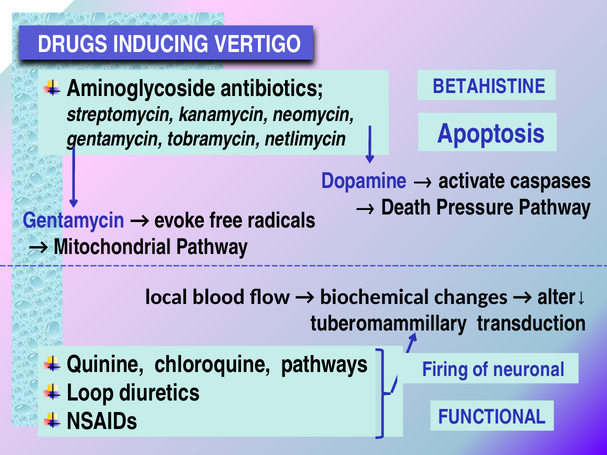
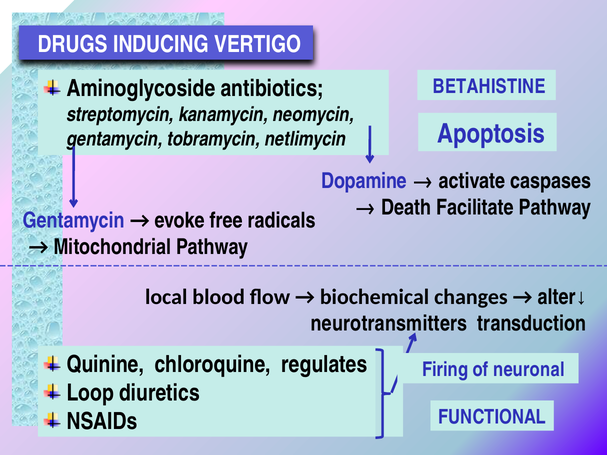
Pressure: Pressure -> Facilitate (475, 208)
tuberomammillary: tuberomammillary -> neurotransmitters (389, 324)
pathways: pathways -> regulates (324, 365)
